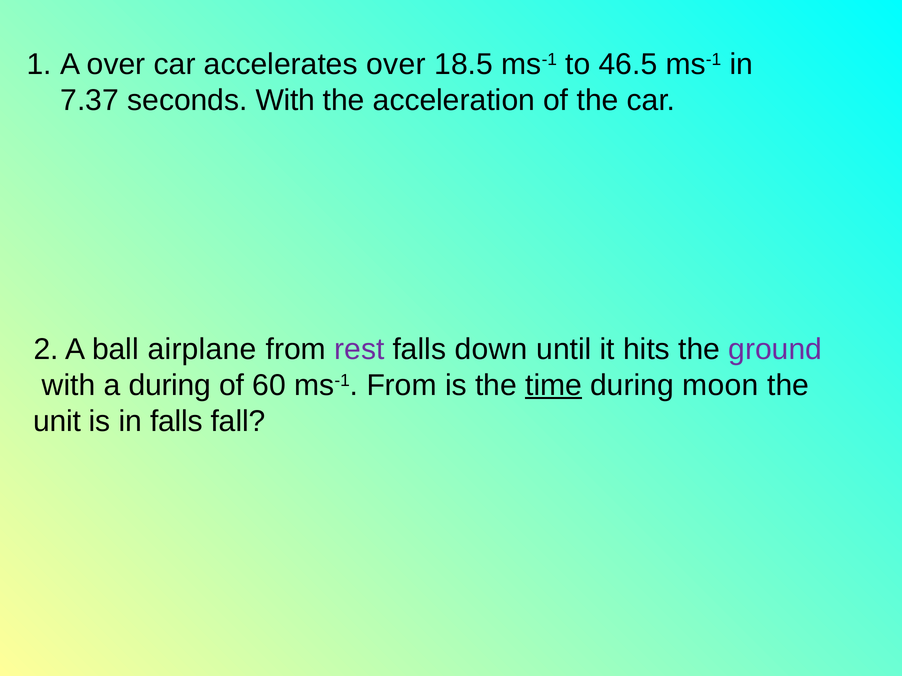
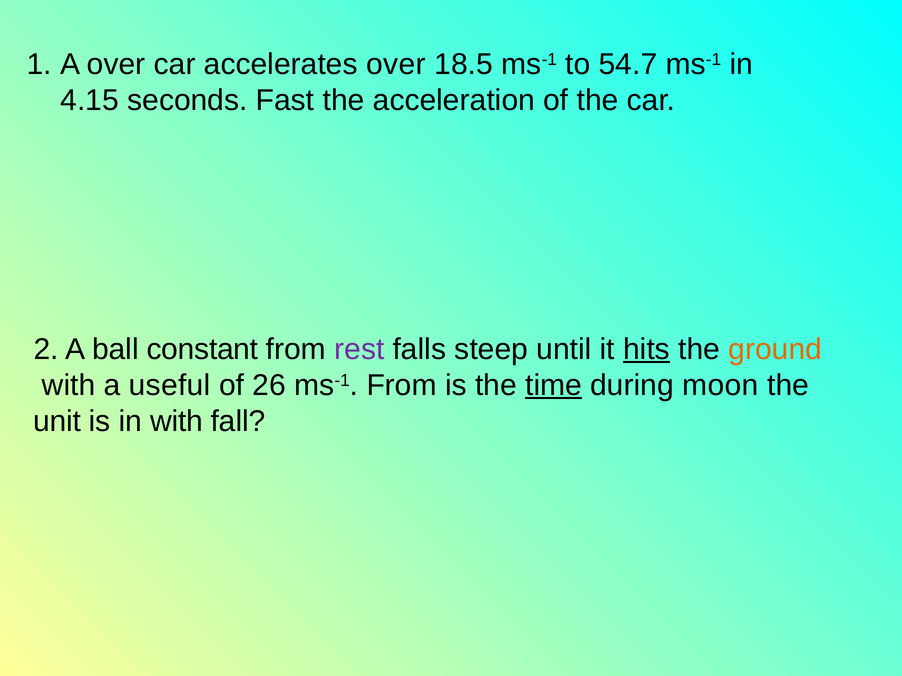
46.5: 46.5 -> 54.7 (628, 64)
7.37: 7.37 -> 4.15 (90, 101)
seconds With: With -> Fast (285, 101)
airplane: airplane -> constant (202, 349)
down: down -> steep (491, 349)
hits underline: none -> present (647, 349)
ground colour: purple -> orange (775, 349)
a during: during -> useful (170, 385)
60: 60 -> 26 (269, 385)
in falls: falls -> with (177, 422)
